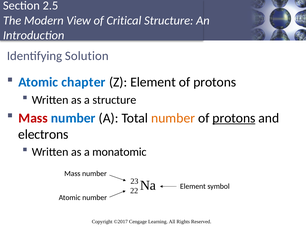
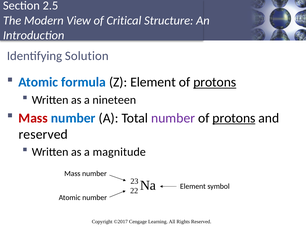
chapter: chapter -> formula (84, 82)
protons underline: none -> present (215, 82)
a structure: structure -> nineteen (114, 100)
number colour: orange -> purple (173, 118)
electrons: electrons -> reserved (43, 134)
monatomic: monatomic -> magnitude (119, 152)
